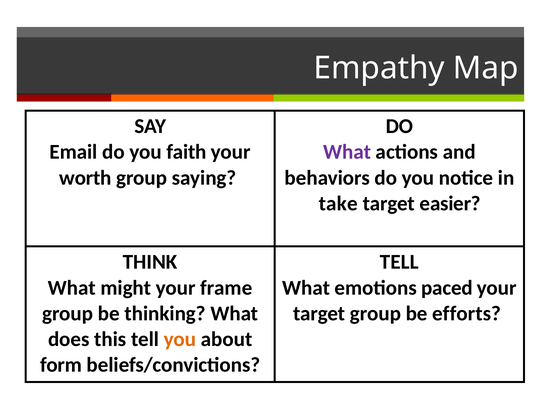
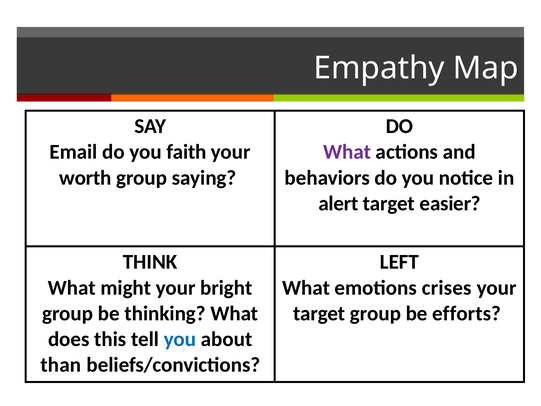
take: take -> alert (338, 203)
TELL: TELL -> LEFT (399, 262)
frame: frame -> bright (226, 288)
paced: paced -> crises (447, 288)
you colour: orange -> blue (180, 339)
form: form -> than (61, 365)
